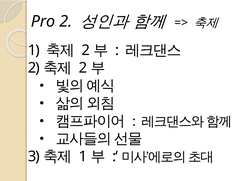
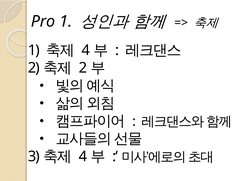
Pro 2: 2 -> 1 (66, 21)
2: 2 -> 4 (86, 50)
1: 1 -> 4 (83, 156)
